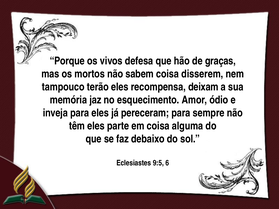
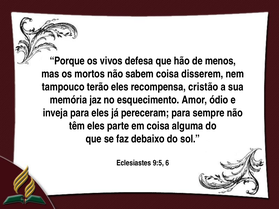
graças: graças -> menos (220, 61)
deixam: deixam -> cristão (203, 87)
